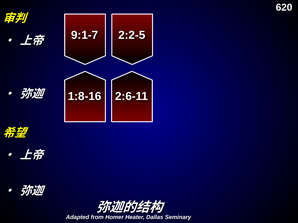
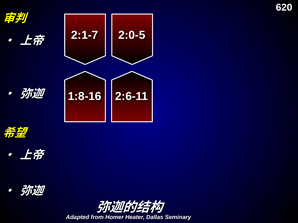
9:1-7: 9:1-7 -> 2:1-7 (85, 35)
2:2-5: 2:2-5 -> 2:0-5 (132, 35)
